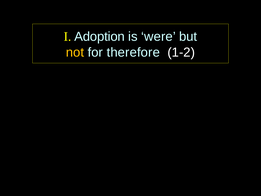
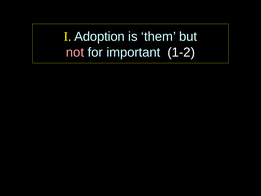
were: were -> them (159, 37)
not colour: yellow -> pink (75, 52)
therefore: therefore -> important (133, 52)
